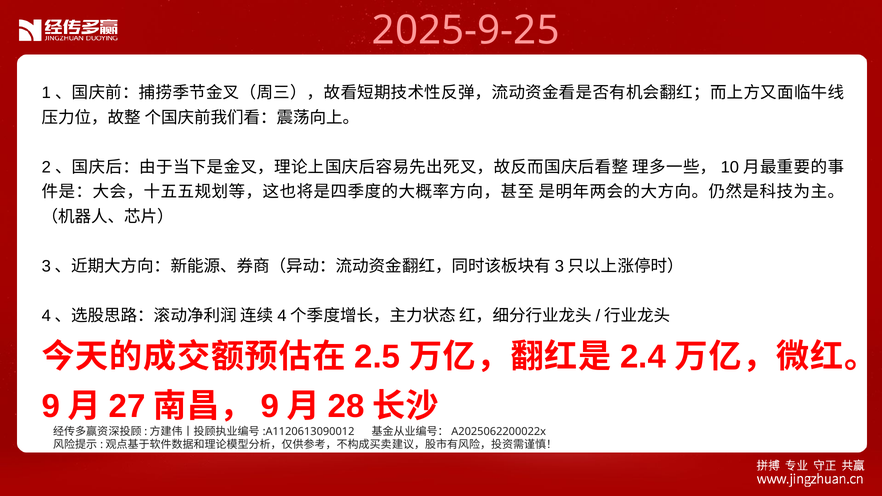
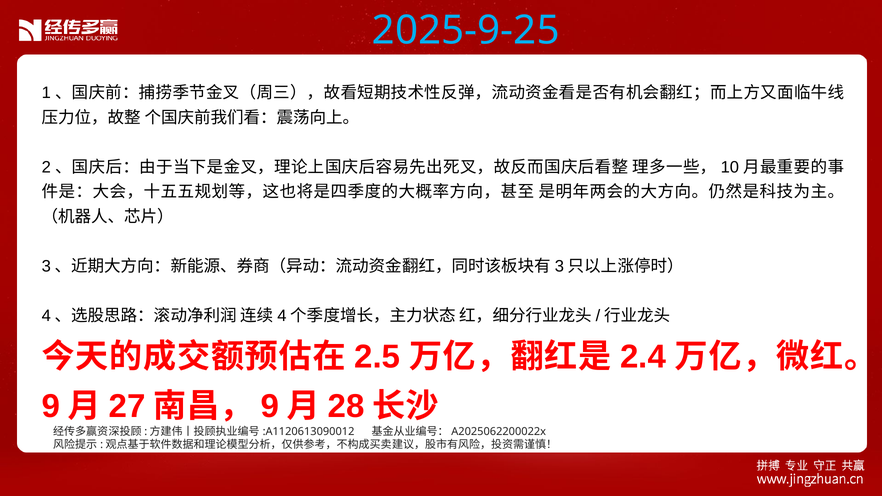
2025-9-25 colour: pink -> light blue (466, 30)
